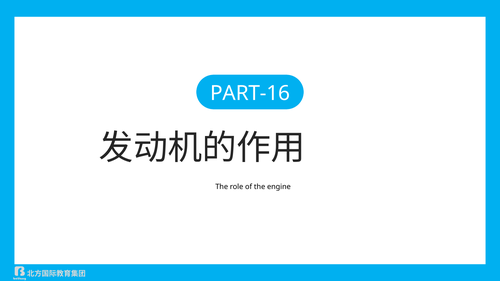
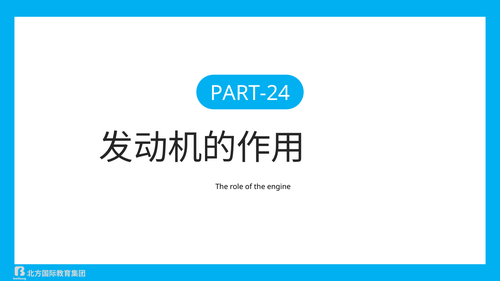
PART-16: PART-16 -> PART-24 (250, 94)
